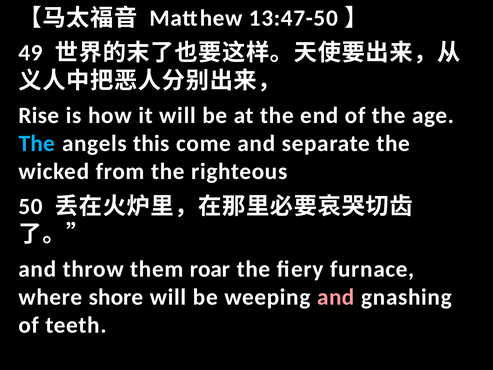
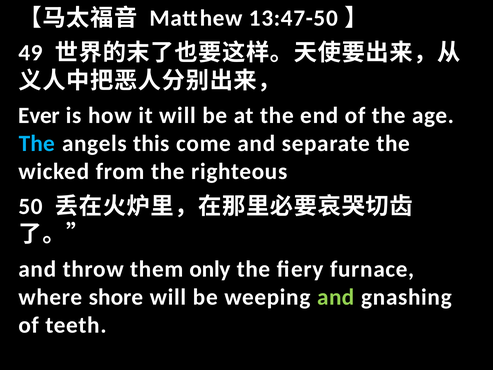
Rise: Rise -> Ever (39, 116)
roar: roar -> only (210, 269)
and colour: pink -> light green (336, 297)
